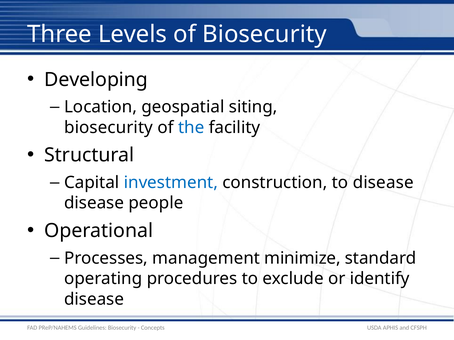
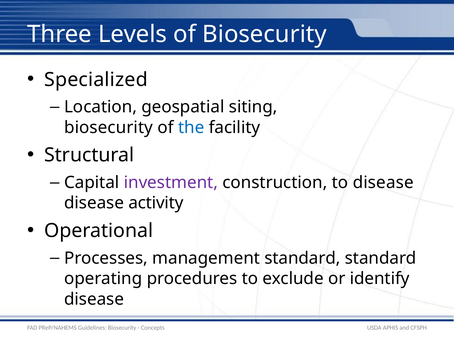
Developing: Developing -> Specialized (96, 80)
investment colour: blue -> purple (171, 183)
people: people -> activity (156, 203)
management minimize: minimize -> standard (302, 259)
